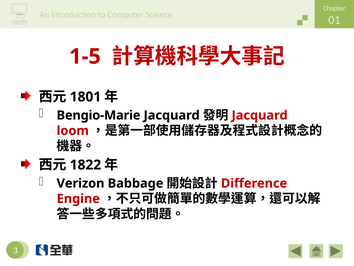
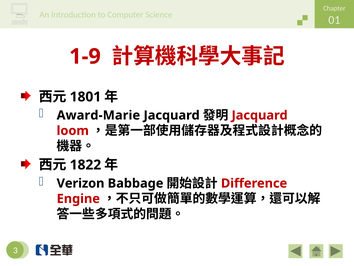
1-5: 1-5 -> 1-9 (85, 56)
Bengio-Marie: Bengio-Marie -> Award-Marie (98, 115)
